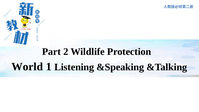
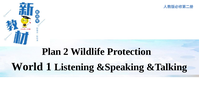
Part: Part -> Plan (52, 52)
